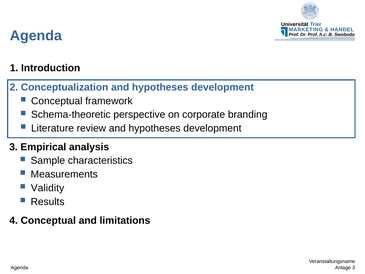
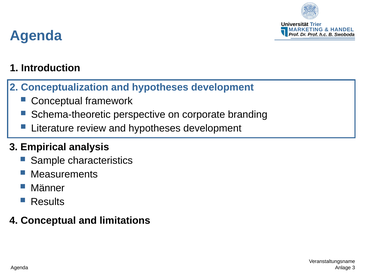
Validity: Validity -> Männer (48, 188)
